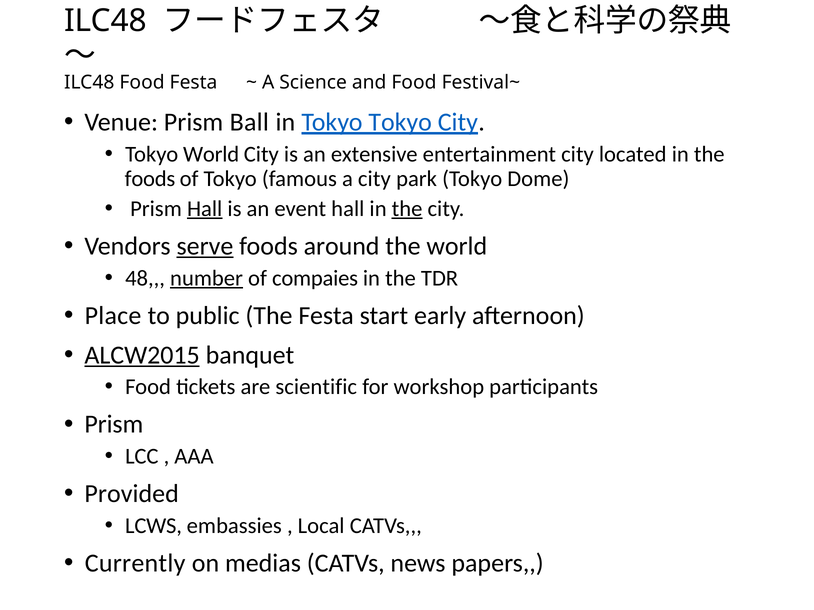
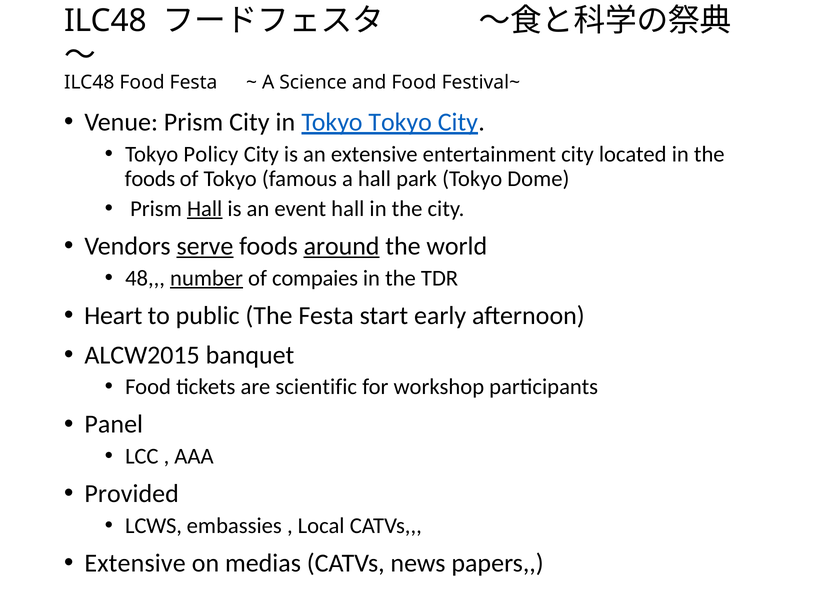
Prism Ball: Ball -> City (249, 122)
Tokyo World: World -> Policy (211, 154)
a city: city -> hall (374, 179)
the underline: present -> none (407, 209)
around underline: none -> present (342, 246)
Place: Place -> Heart (113, 316)
ALCW2015 underline: present -> none (142, 355)
Prism: Prism -> Panel (114, 425)
Currently: Currently -> Extensive (135, 564)
